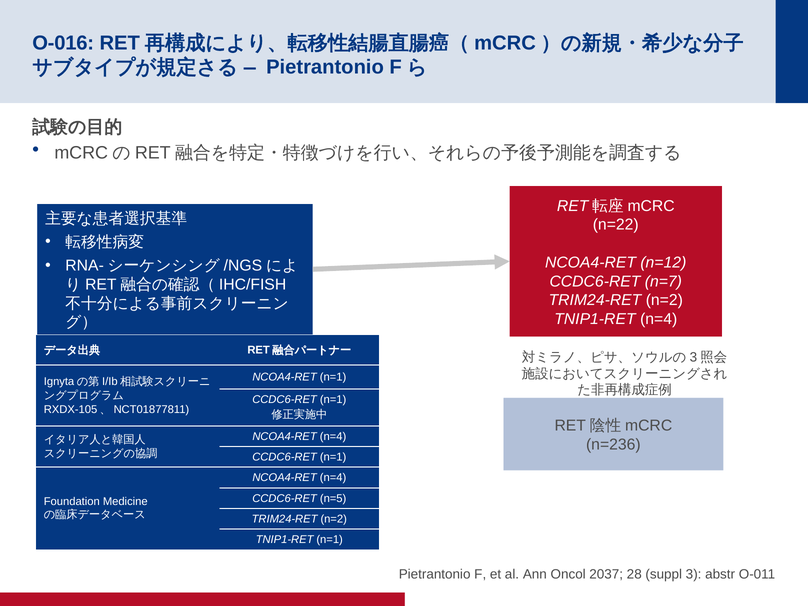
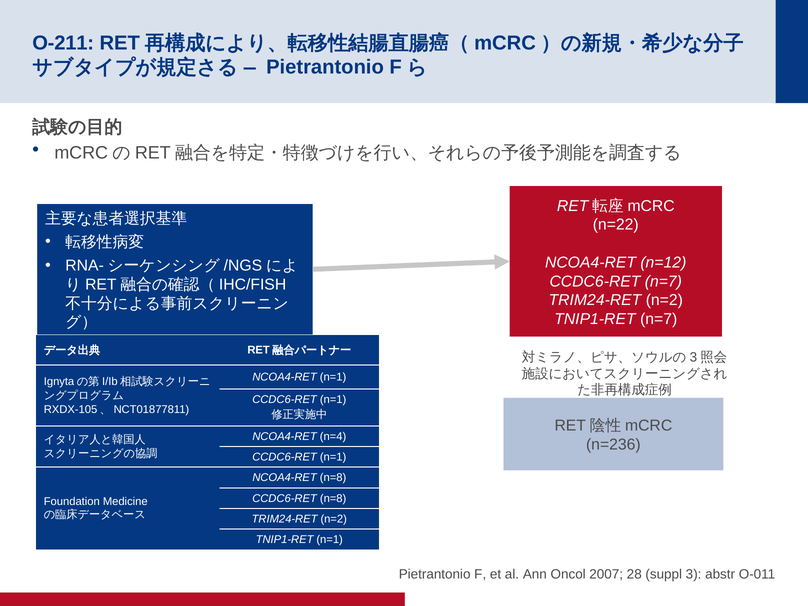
O-016: O-016 -> O-211 (63, 43)
TNIP1-RET n=4: n=4 -> n=7 (659, 319)
n=4: n=4 -> n=8 (333, 478)
CCDC6-RET n=5: n=5 -> n=8 (333, 498)
2037: 2037 -> 2007 (606, 575)
